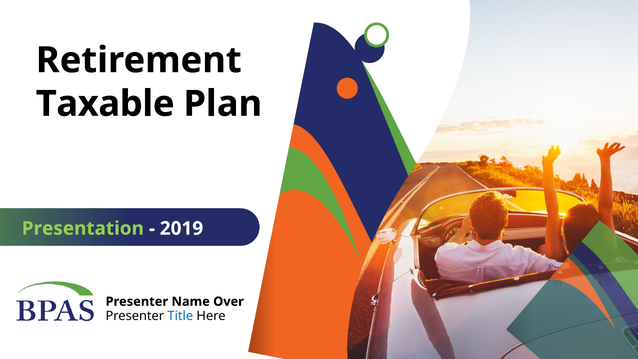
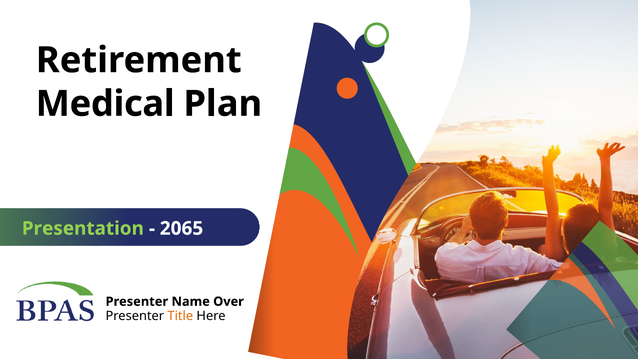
Taxable: Taxable -> Medical (105, 104)
2019: 2019 -> 2065 (182, 228)
Title colour: blue -> orange (180, 316)
